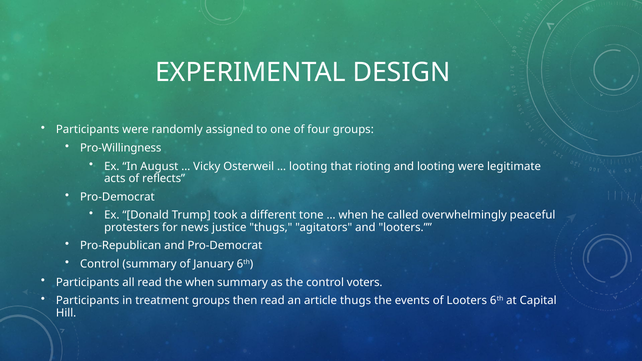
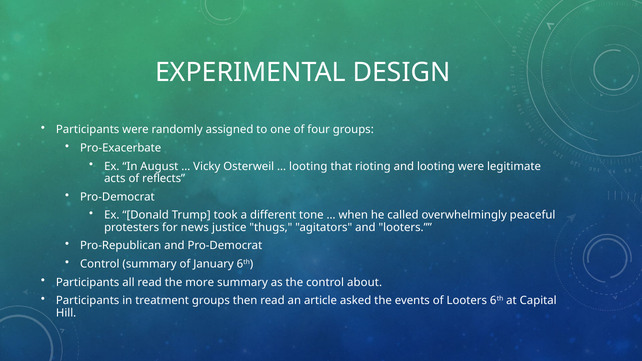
Pro-Willingness: Pro-Willingness -> Pro-Exacerbate (121, 148)
the when: when -> more (200, 282)
voters: voters -> about (365, 282)
article thugs: thugs -> asked (356, 301)
